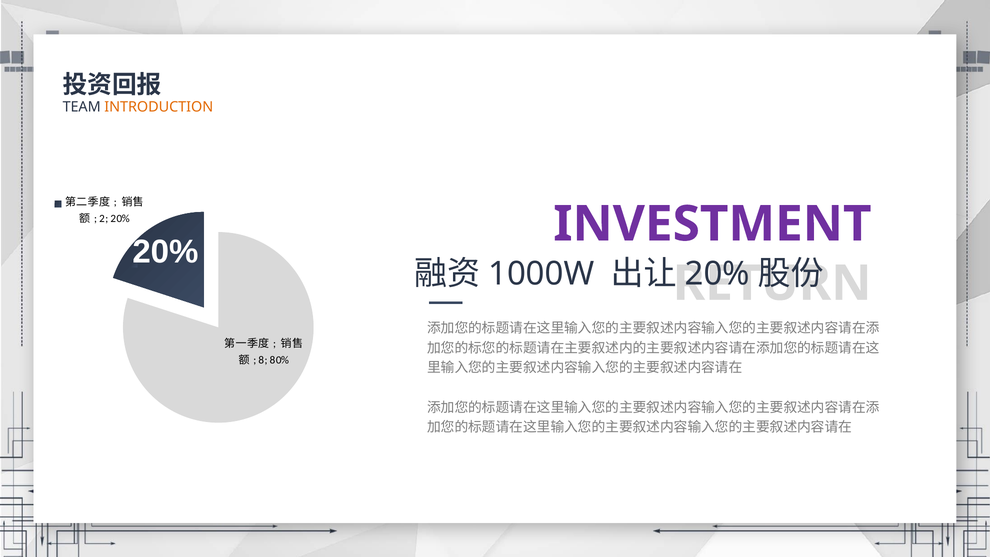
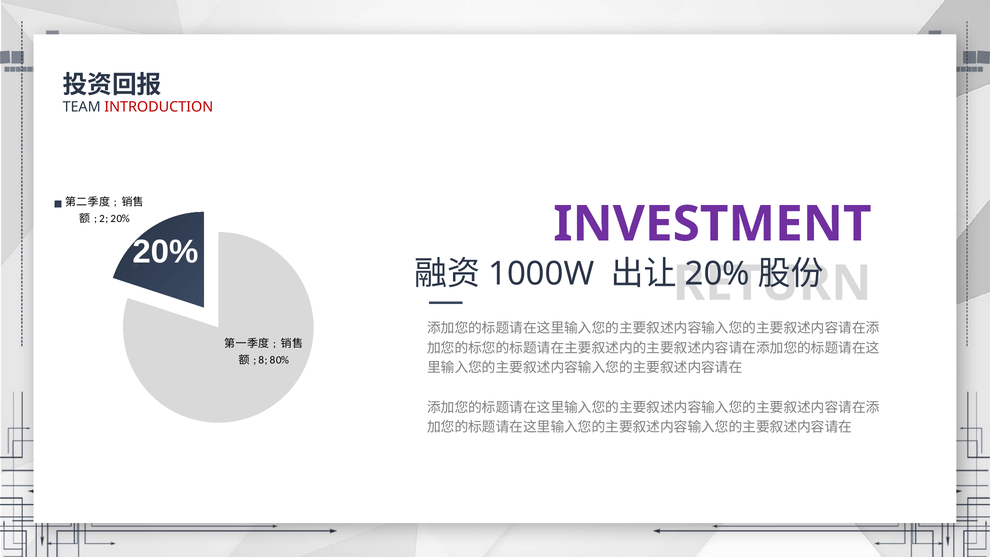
INTRODUCTION colour: orange -> red (159, 107)
